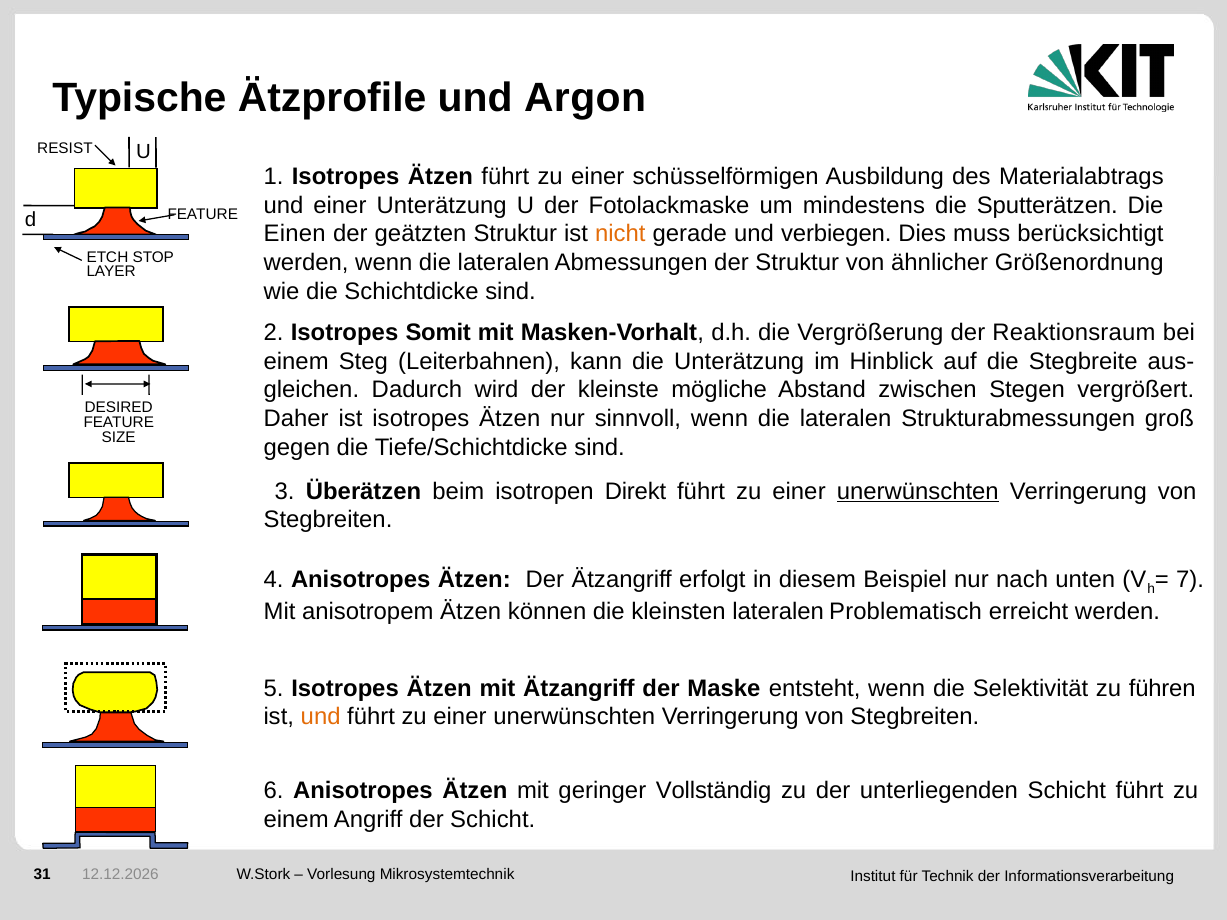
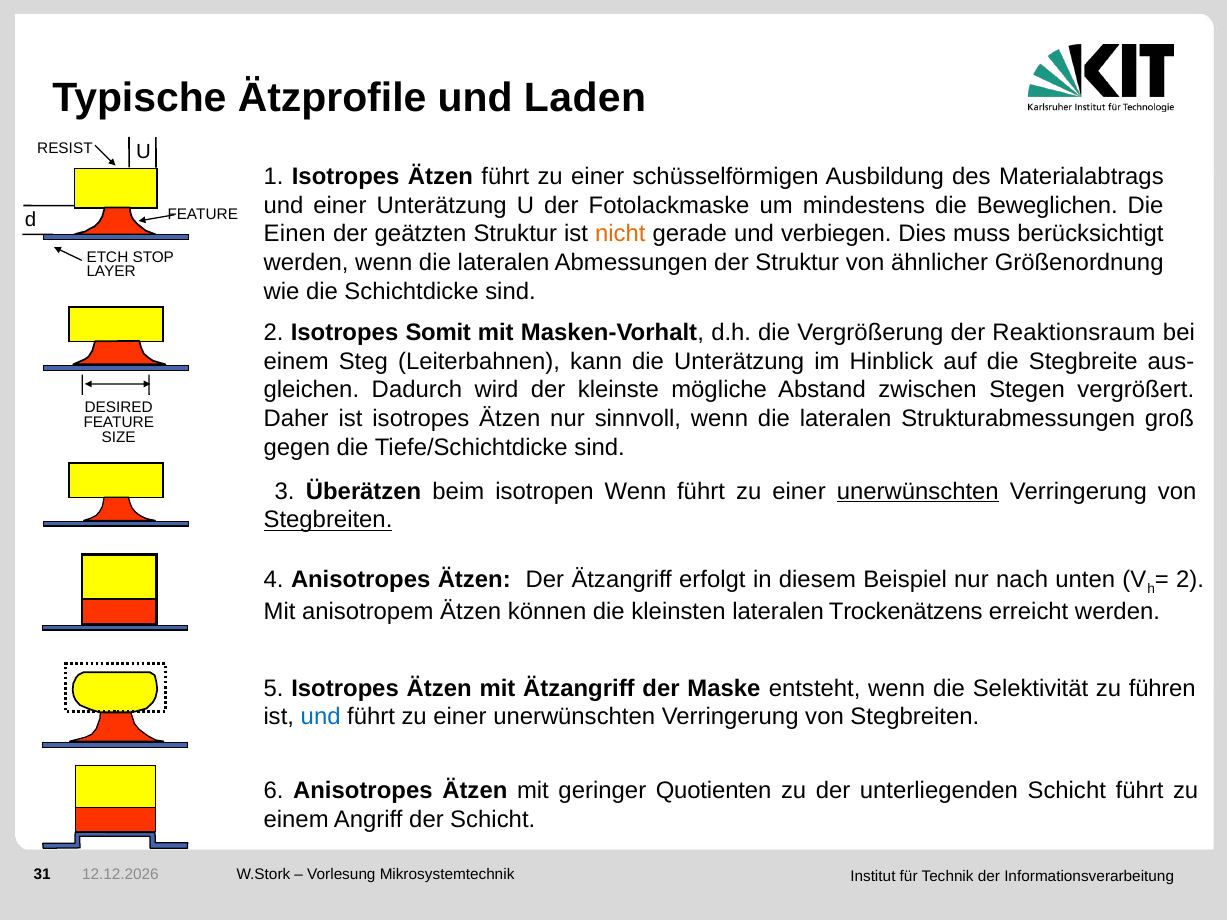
Argon: Argon -> Laden (585, 98)
Sputterätzen: Sputterätzen -> Beweglichen (1047, 205)
isotropen Direkt: Direkt -> Wenn (636, 492)
Stegbreiten underline: none -> present (328, 520)
7: 7 -> 2 (1190, 579)
Problematisch: Problematisch -> Trockenätzens (906, 612)
und colour: orange -> blue (321, 717)
Vollständig: Vollständig -> Quotienten (714, 791)
